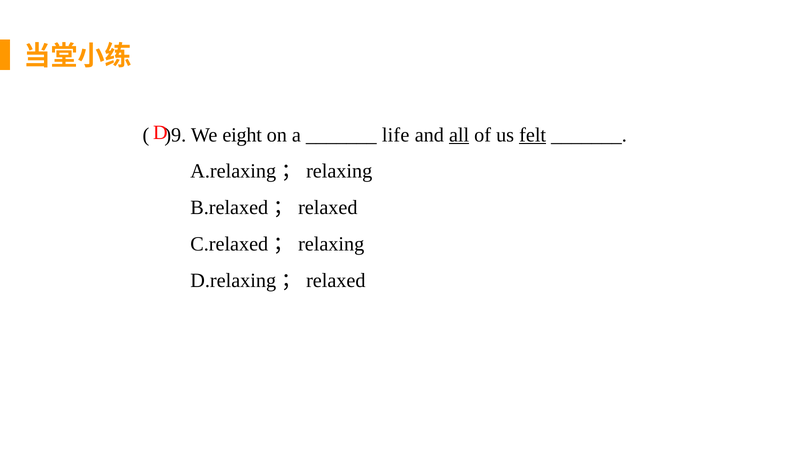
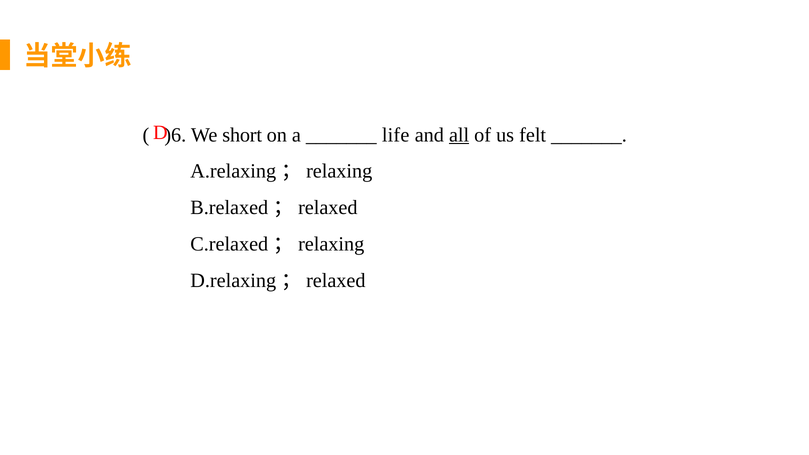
)9: )9 -> )6 (175, 135)
eight: eight -> short (242, 135)
felt underline: present -> none (533, 135)
